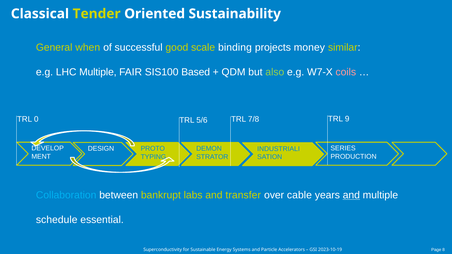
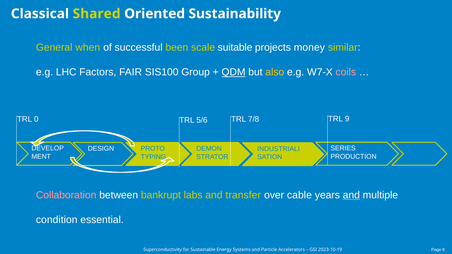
Tender: Tender -> Shared (97, 14)
good: good -> been (177, 48)
binding: binding -> suitable (235, 48)
LHC Multiple: Multiple -> Factors (98, 72)
Based: Based -> Group (196, 72)
QDM underline: none -> present (234, 72)
also colour: light green -> yellow (275, 72)
Collaboration colour: light blue -> pink (66, 195)
schedule: schedule -> condition (57, 220)
